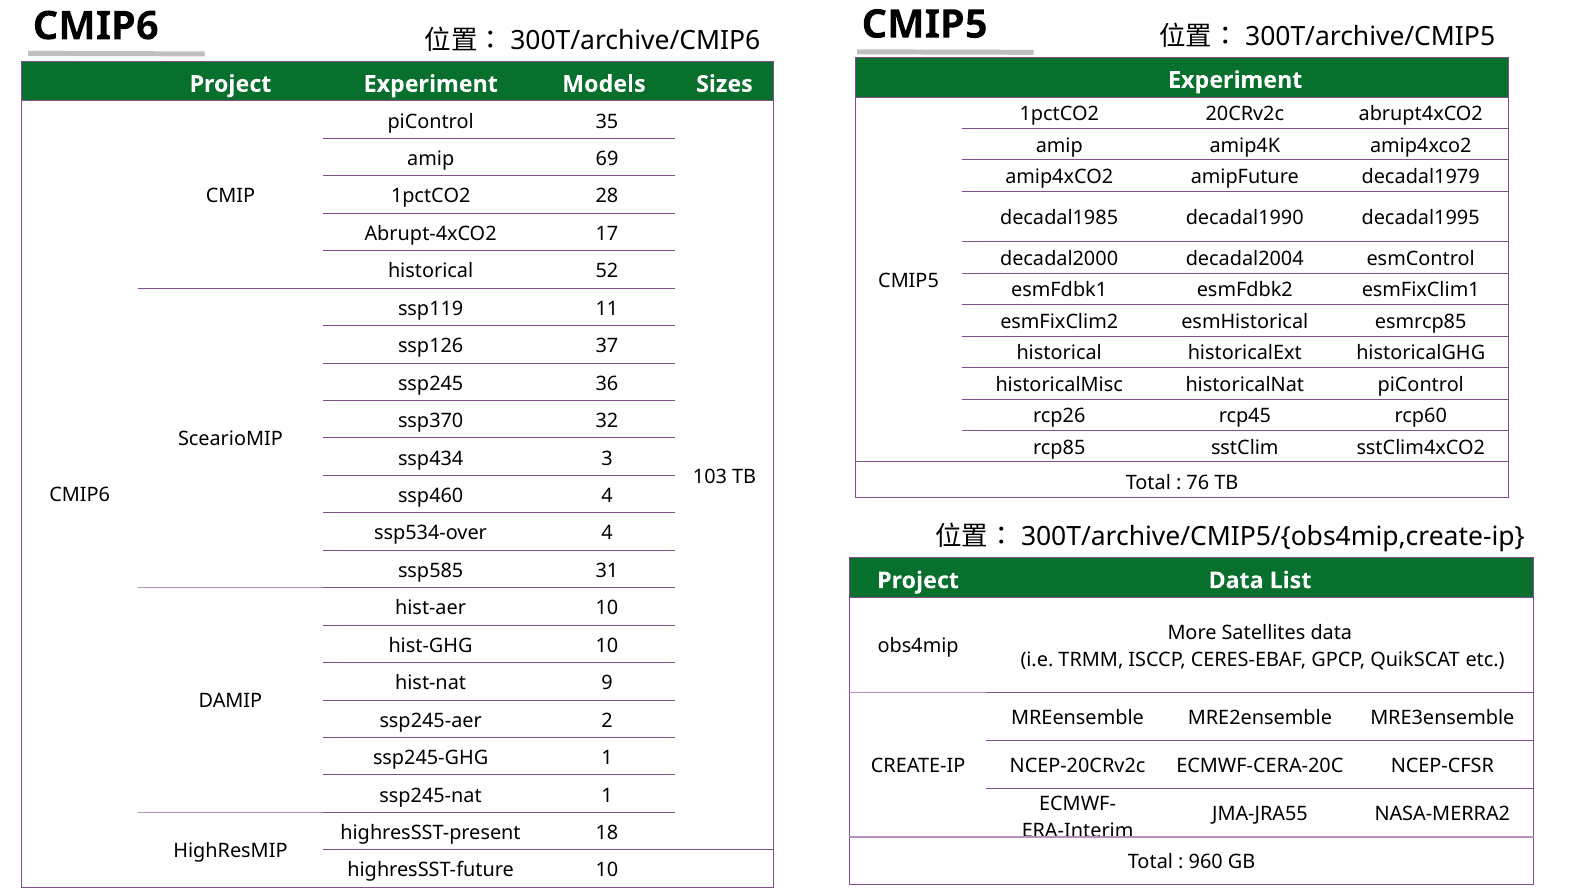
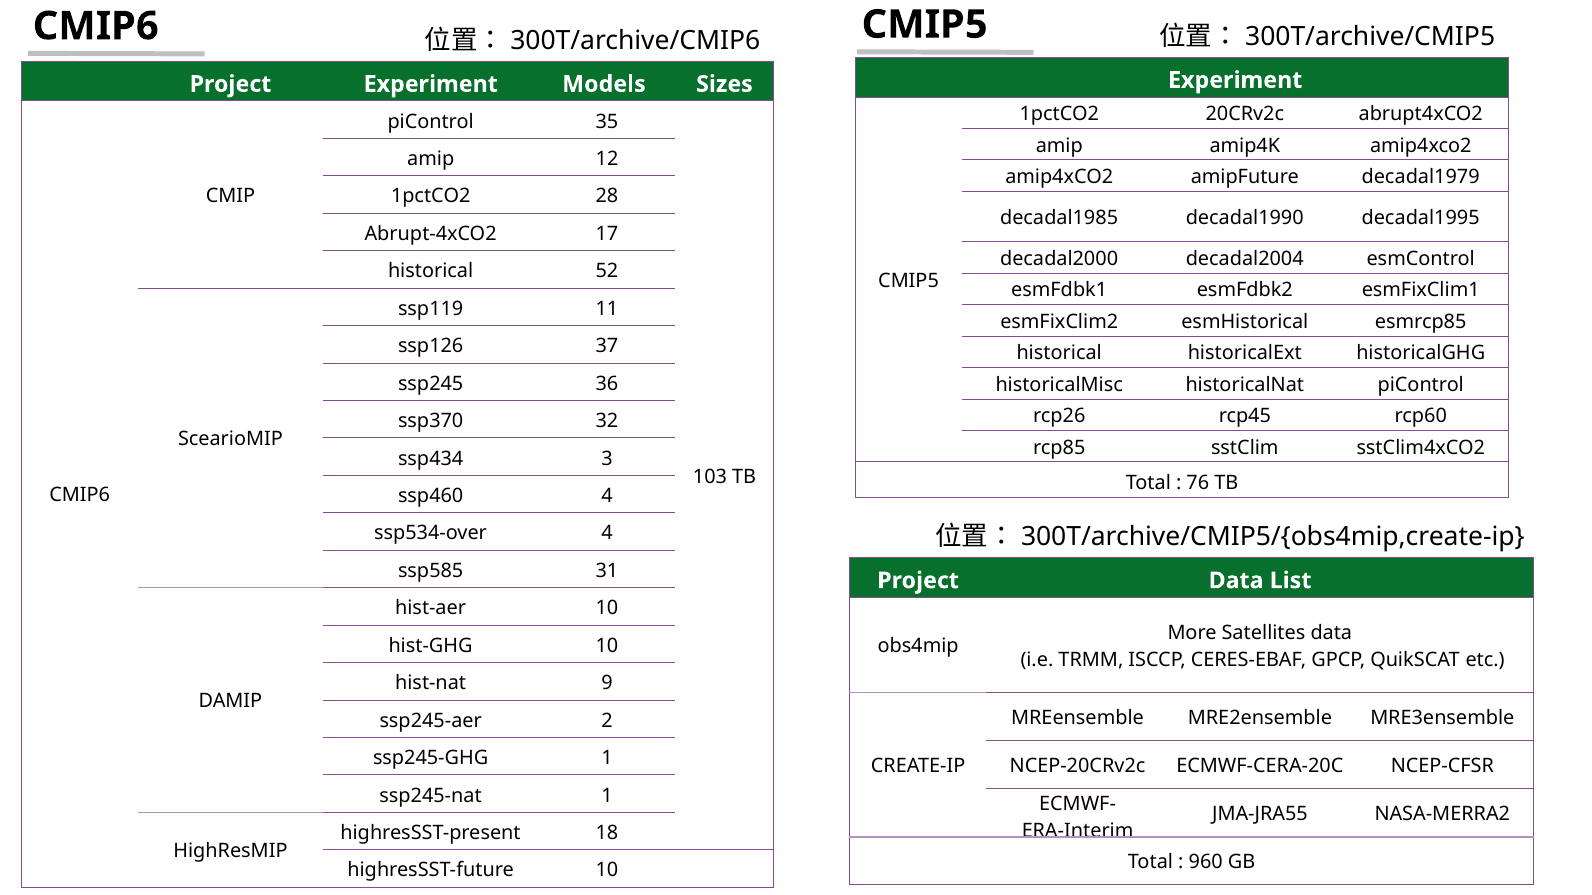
69: 69 -> 12 (607, 159)
